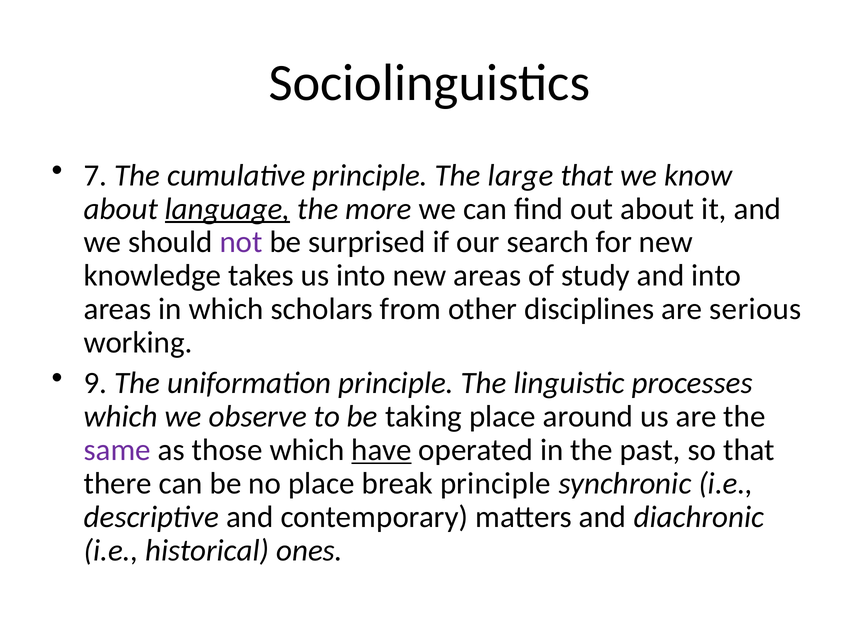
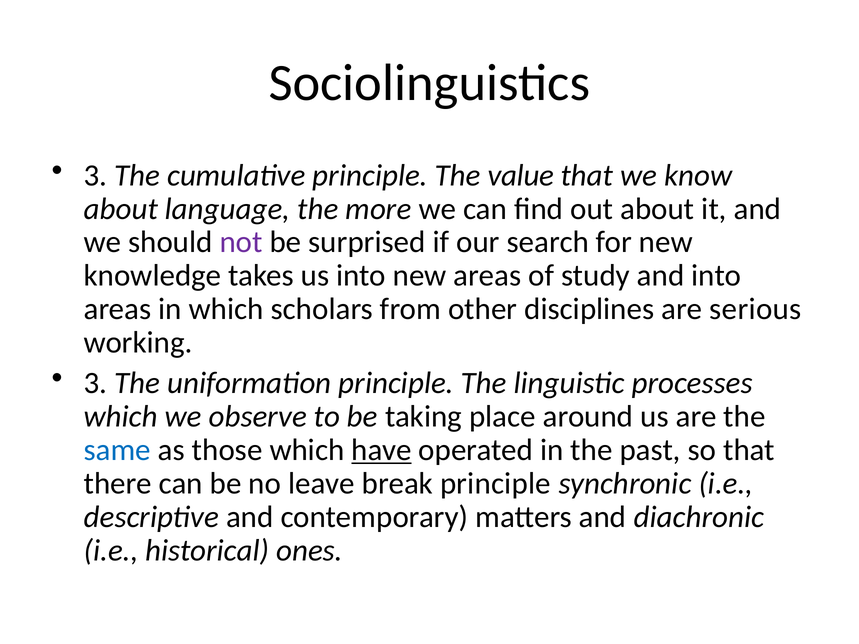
7: 7 -> 3 (95, 175)
large: large -> value (521, 175)
language underline: present -> none (228, 209)
9: 9 -> 3 (95, 383)
same colour: purple -> blue (117, 450)
no place: place -> leave (321, 484)
